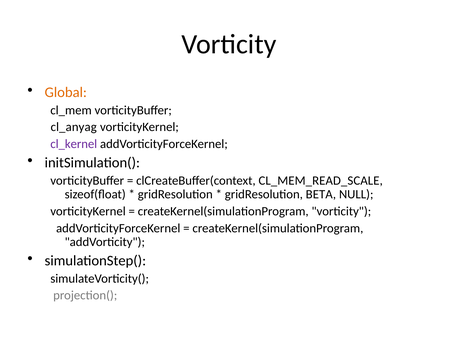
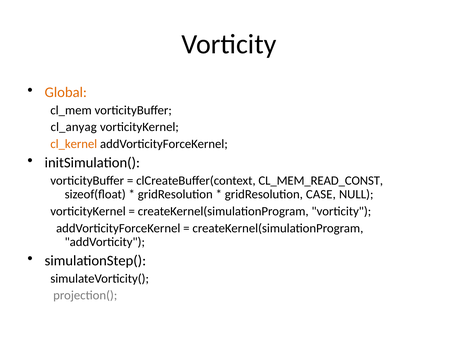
cl_kernel colour: purple -> orange (74, 144)
CL_MEM_READ_SCALE: CL_MEM_READ_SCALE -> CL_MEM_READ_CONST (321, 180)
BETA: BETA -> CASE (321, 194)
